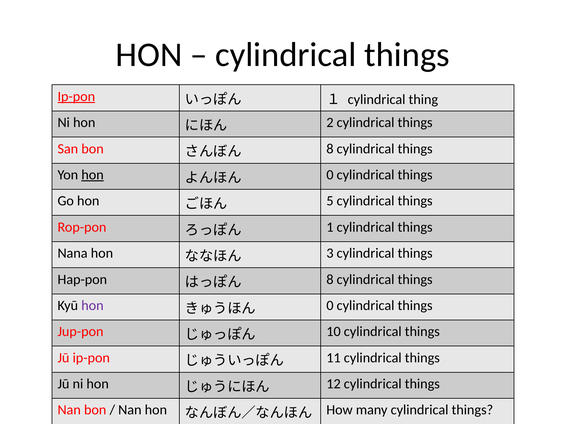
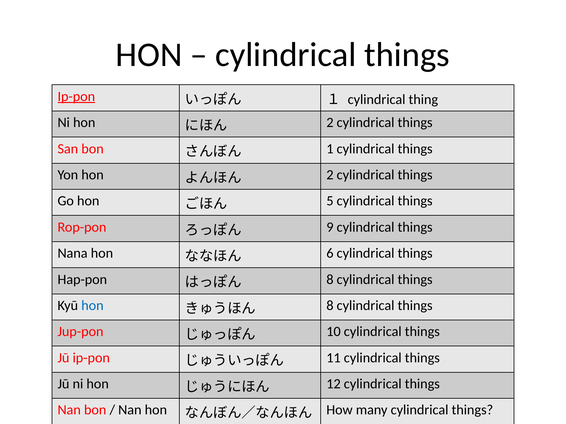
8: 8 -> 1 (330, 149)
hon underline: present -> none (93, 175)
0: 0 -> 2 (330, 175)
1: 1 -> 9 (330, 227)
3: 3 -> 6 (330, 254)
hon colour: purple -> blue (92, 306)
0: 0 -> 8 (330, 306)
